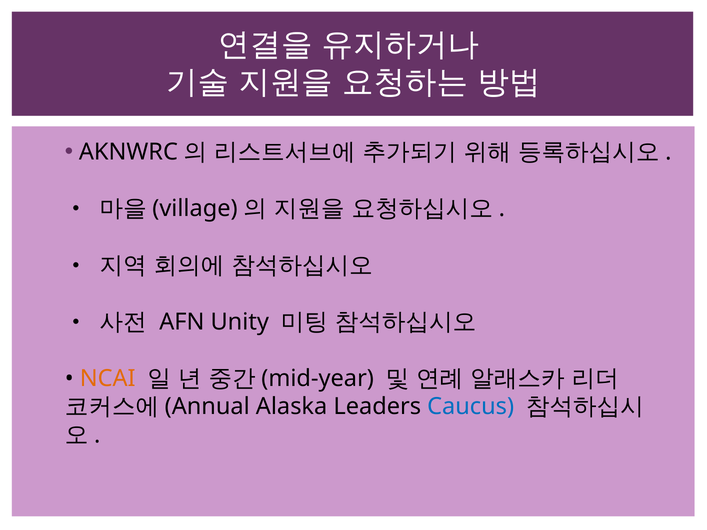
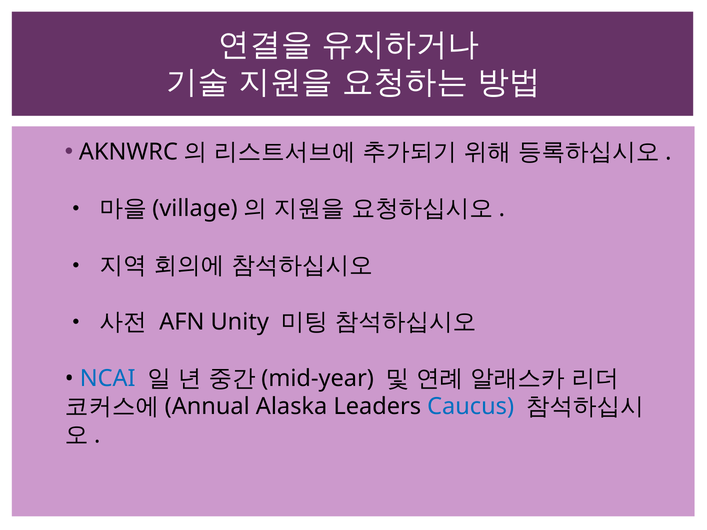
NCAI colour: orange -> blue (108, 378)
